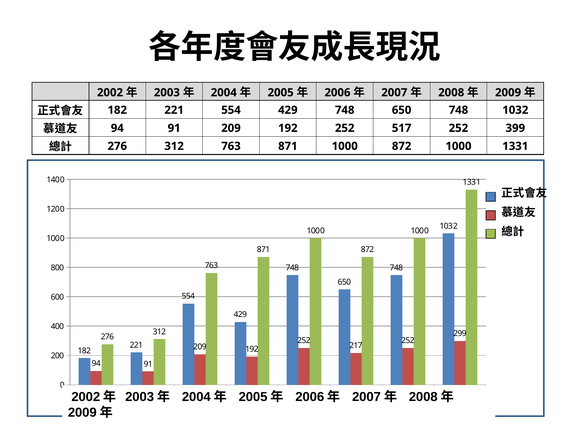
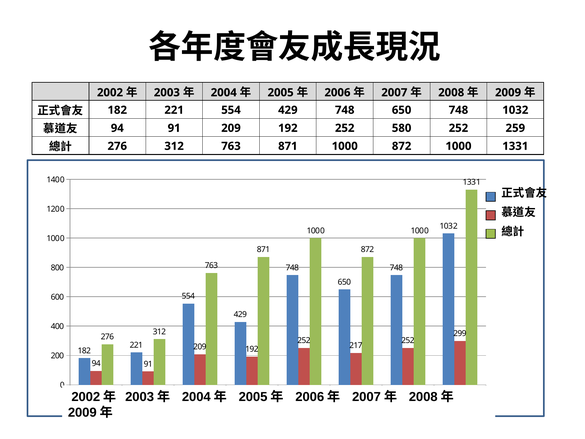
517: 517 -> 580 (402, 128)
399: 399 -> 259 (515, 128)
